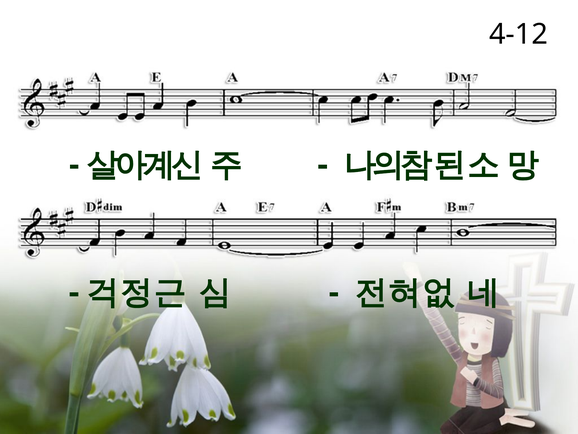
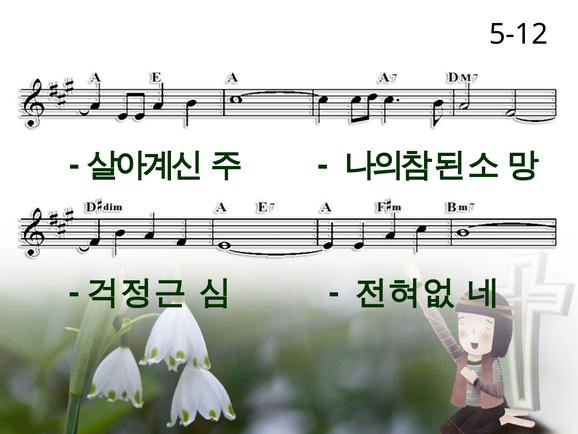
4-12: 4-12 -> 5-12 (519, 34)
